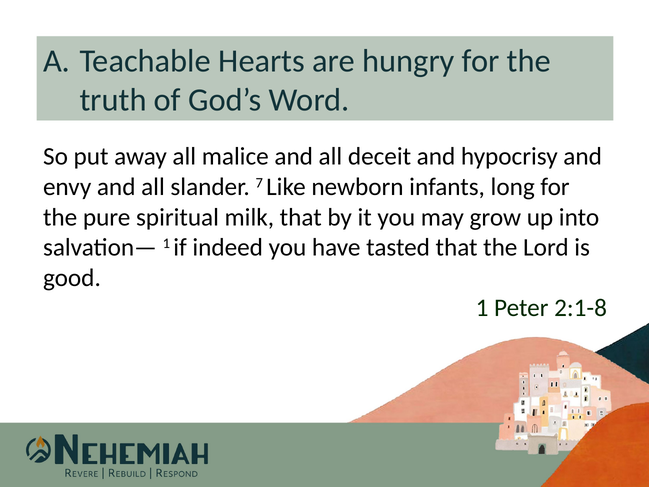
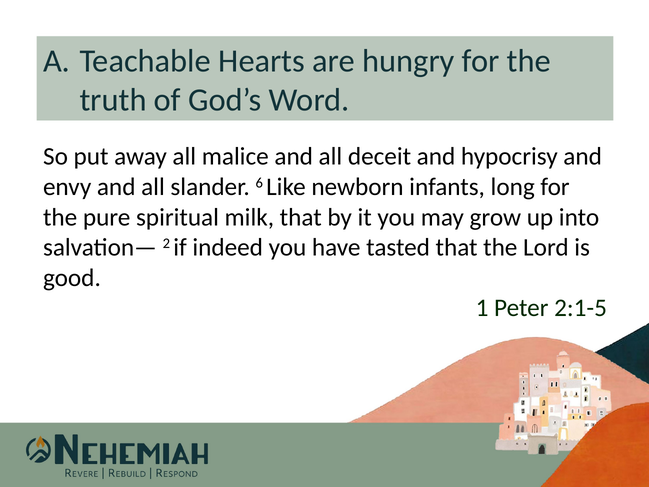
7: 7 -> 6 (259, 183)
salvation— 1: 1 -> 2 (166, 243)
2:1-8: 2:1-8 -> 2:1-5 (581, 308)
